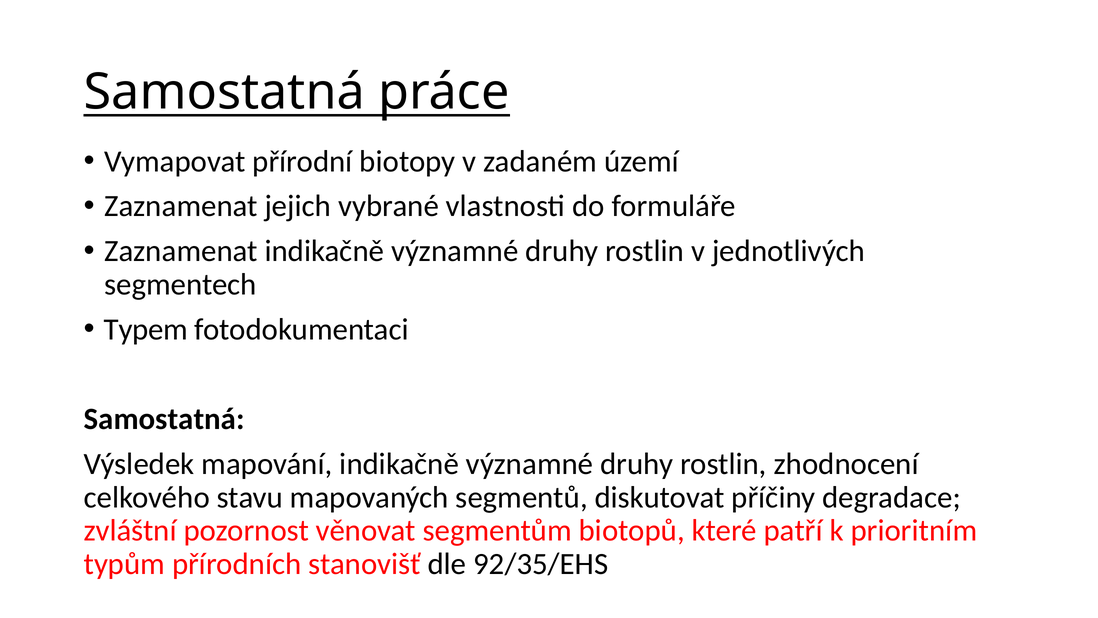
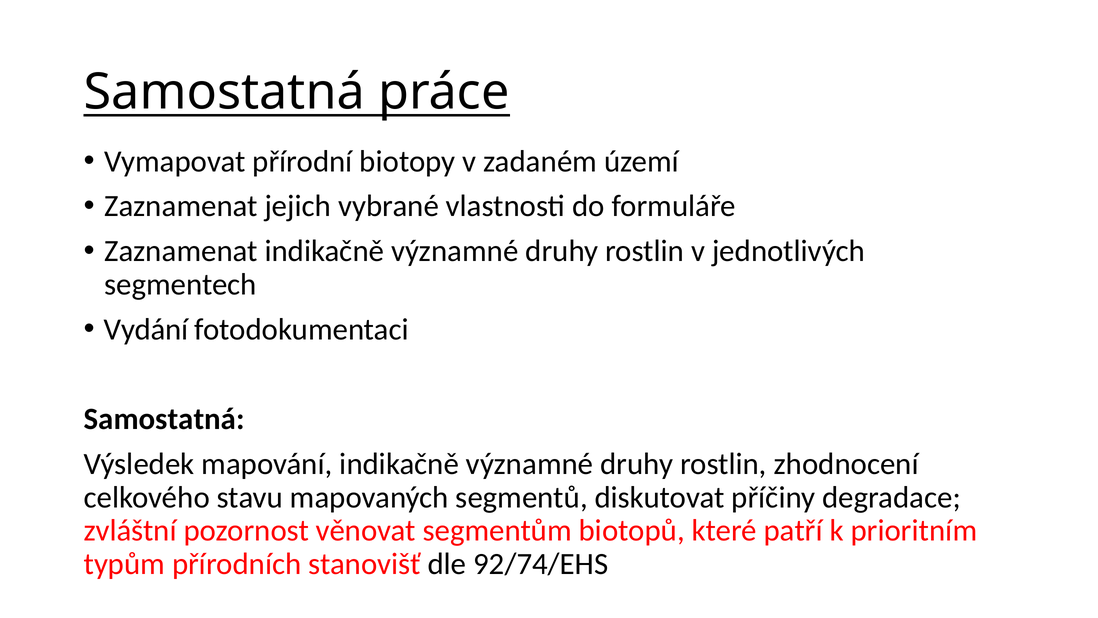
Typem: Typem -> Vydání (146, 329)
92/35/EHS: 92/35/EHS -> 92/74/EHS (541, 564)
